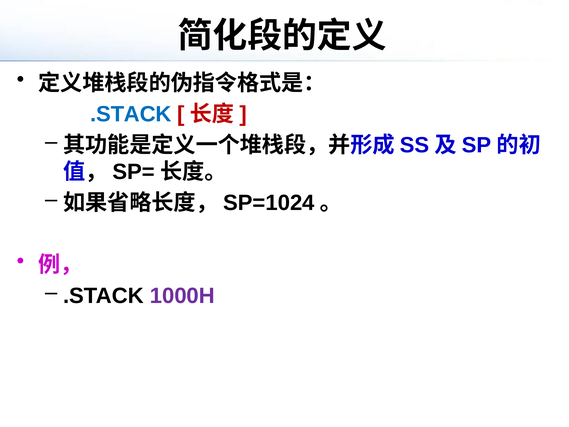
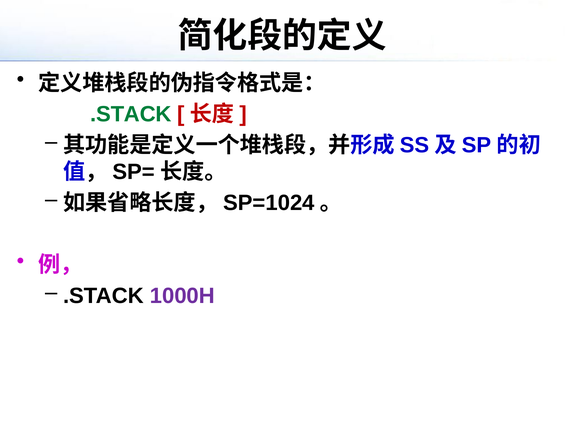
.STACK colour: blue -> green (131, 114)
